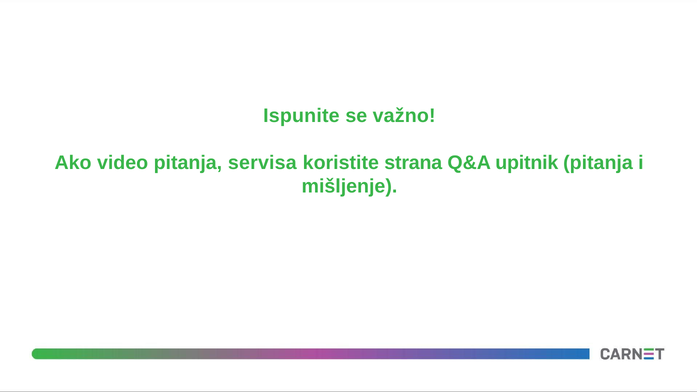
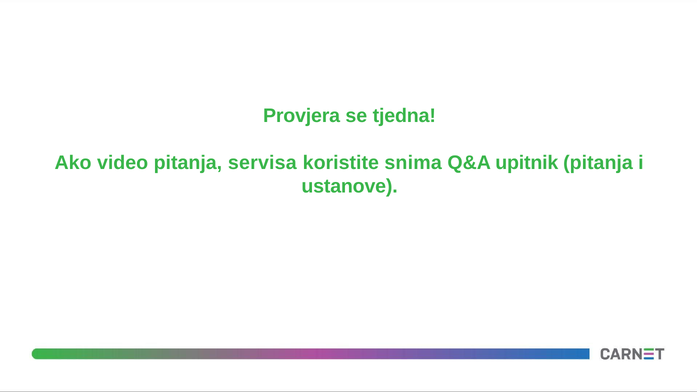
Ispunite: Ispunite -> Provjera (302, 116)
važno: važno -> tjedna (404, 116)
strana: strana -> snima (413, 163)
mišljenje: mišljenje -> ustanove (350, 186)
